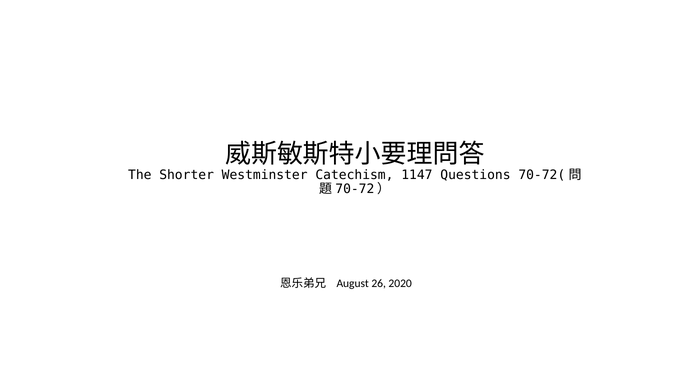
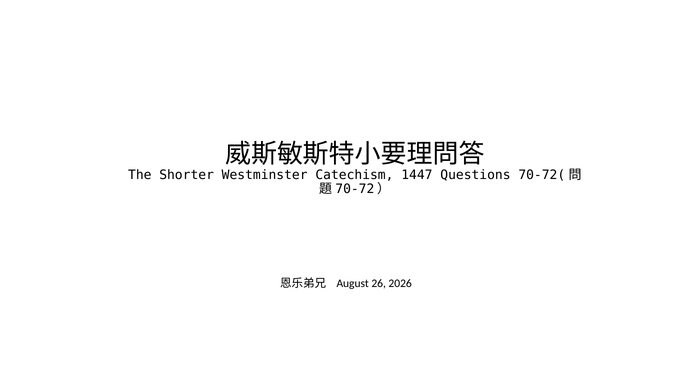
1147: 1147 -> 1447 (417, 175)
2020: 2020 -> 2026 (400, 284)
